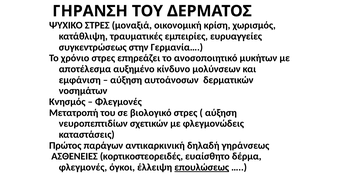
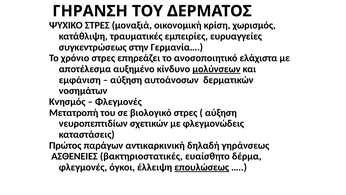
μυκήτων: μυκήτων -> ελάχιστα (258, 58)
μολύνσεων underline: none -> present (216, 69)
κορτικοστεορειδές: κορτικοστεορειδές -> βακτηριοστατικές (141, 156)
